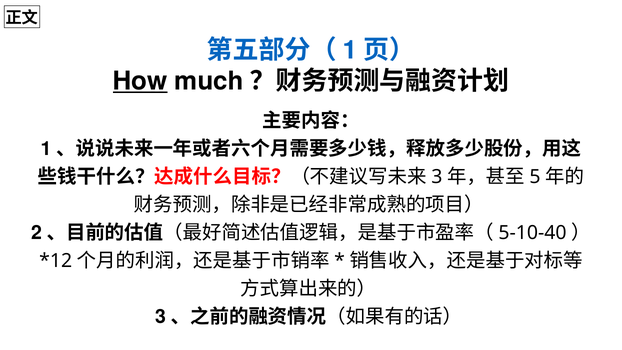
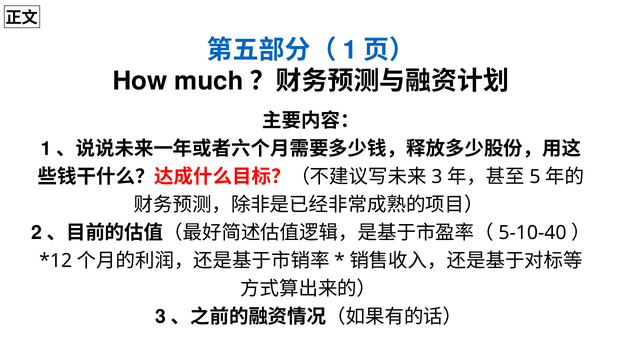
How underline: present -> none (140, 81)
